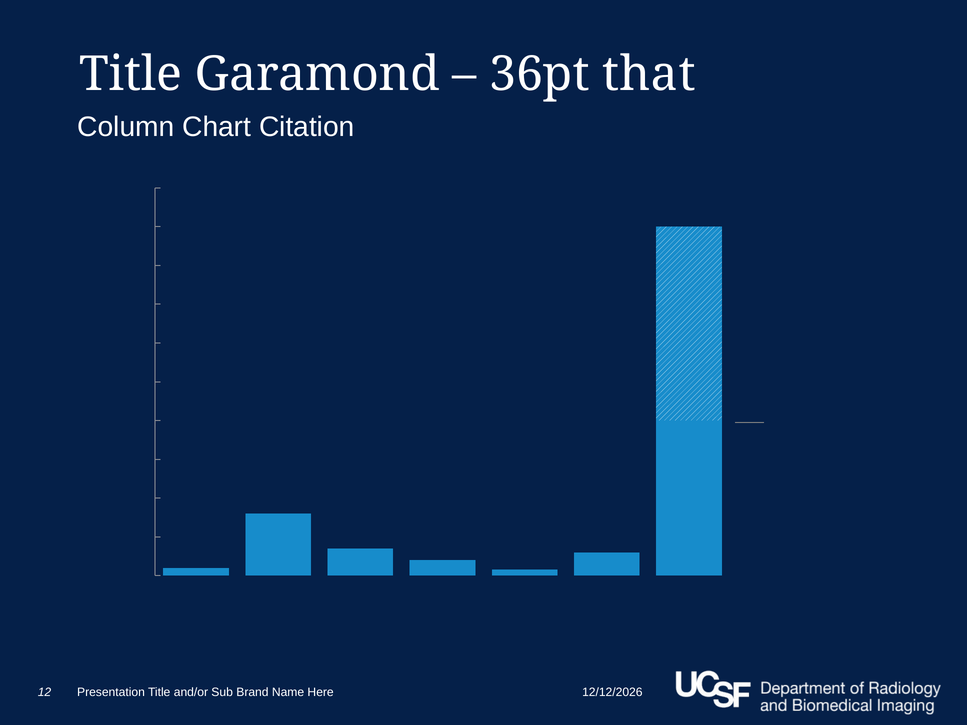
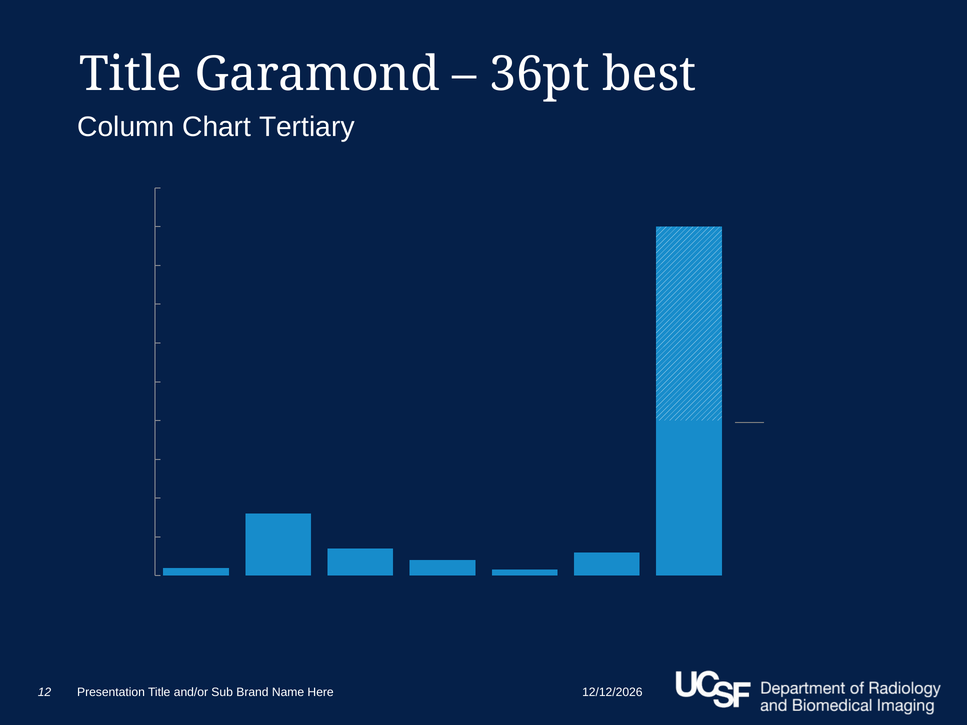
that: that -> best (649, 74)
Chart Citation: Citation -> Tertiary (307, 127)
